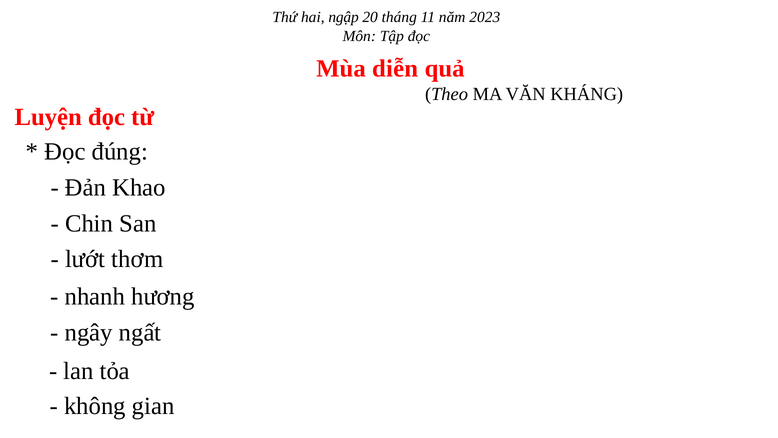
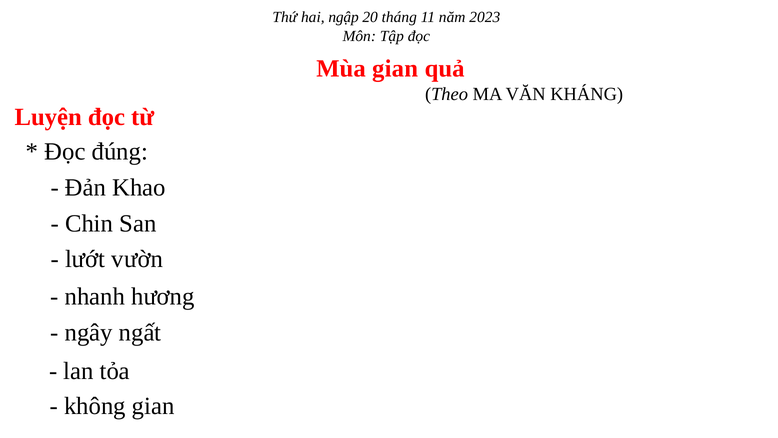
Mùa diễn: diễn -> gian (395, 68)
thơm: thơm -> vườn (137, 259)
